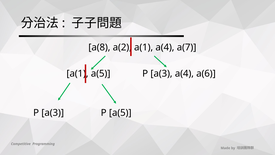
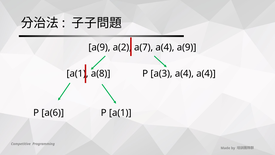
a(8: a(8 -> a(9 (99, 47)
a(1: a(1 -> a(7 (144, 47)
a(4 a(7: a(7 -> a(9 (187, 47)
a(5: a(5 -> a(8 (101, 73)
a(4 a(6: a(6 -> a(4 (206, 73)
a(3: a(3 -> a(6 (53, 113)
P a(5: a(5 -> a(1 (120, 113)
